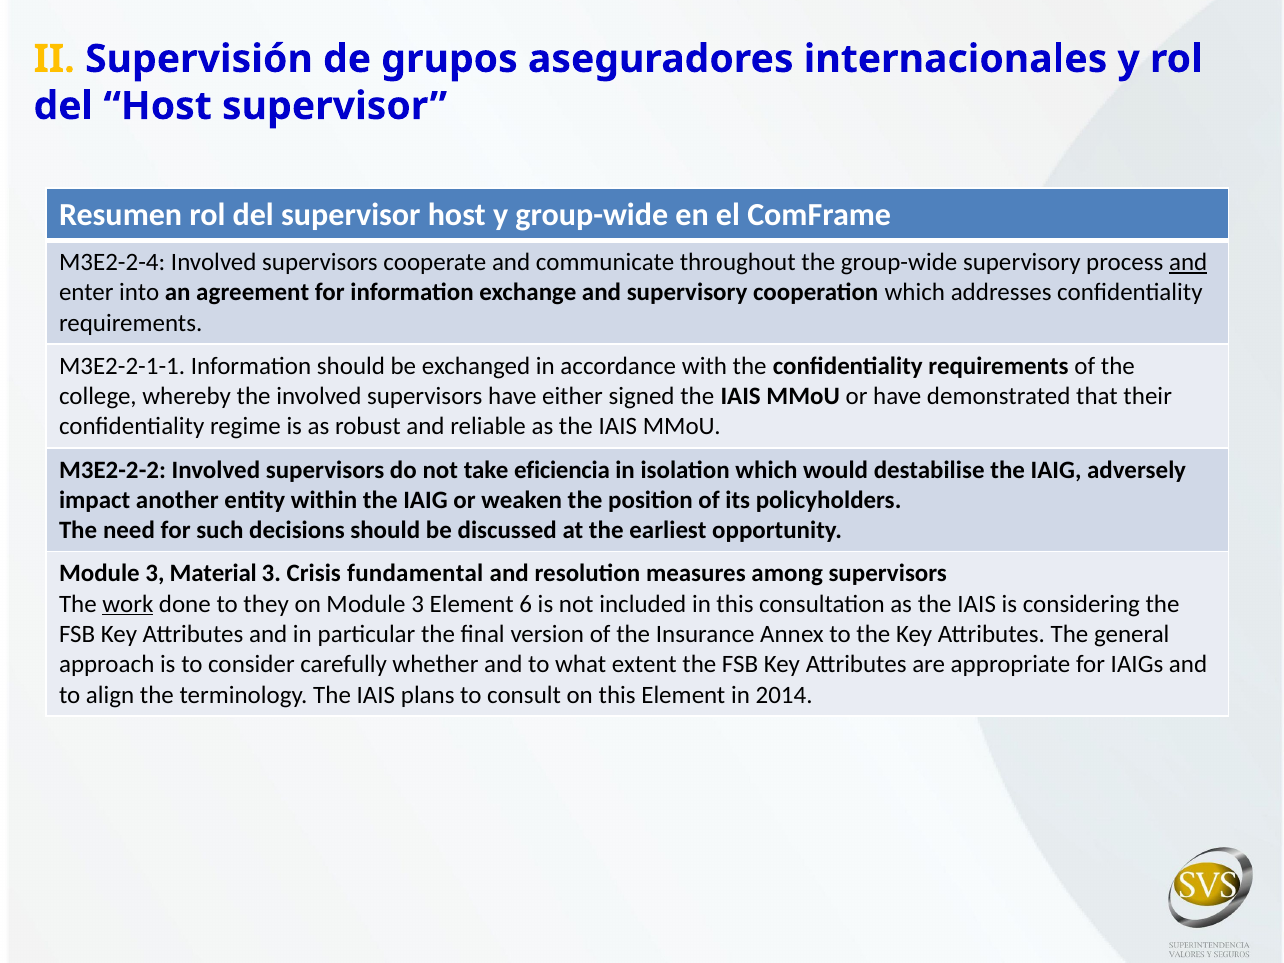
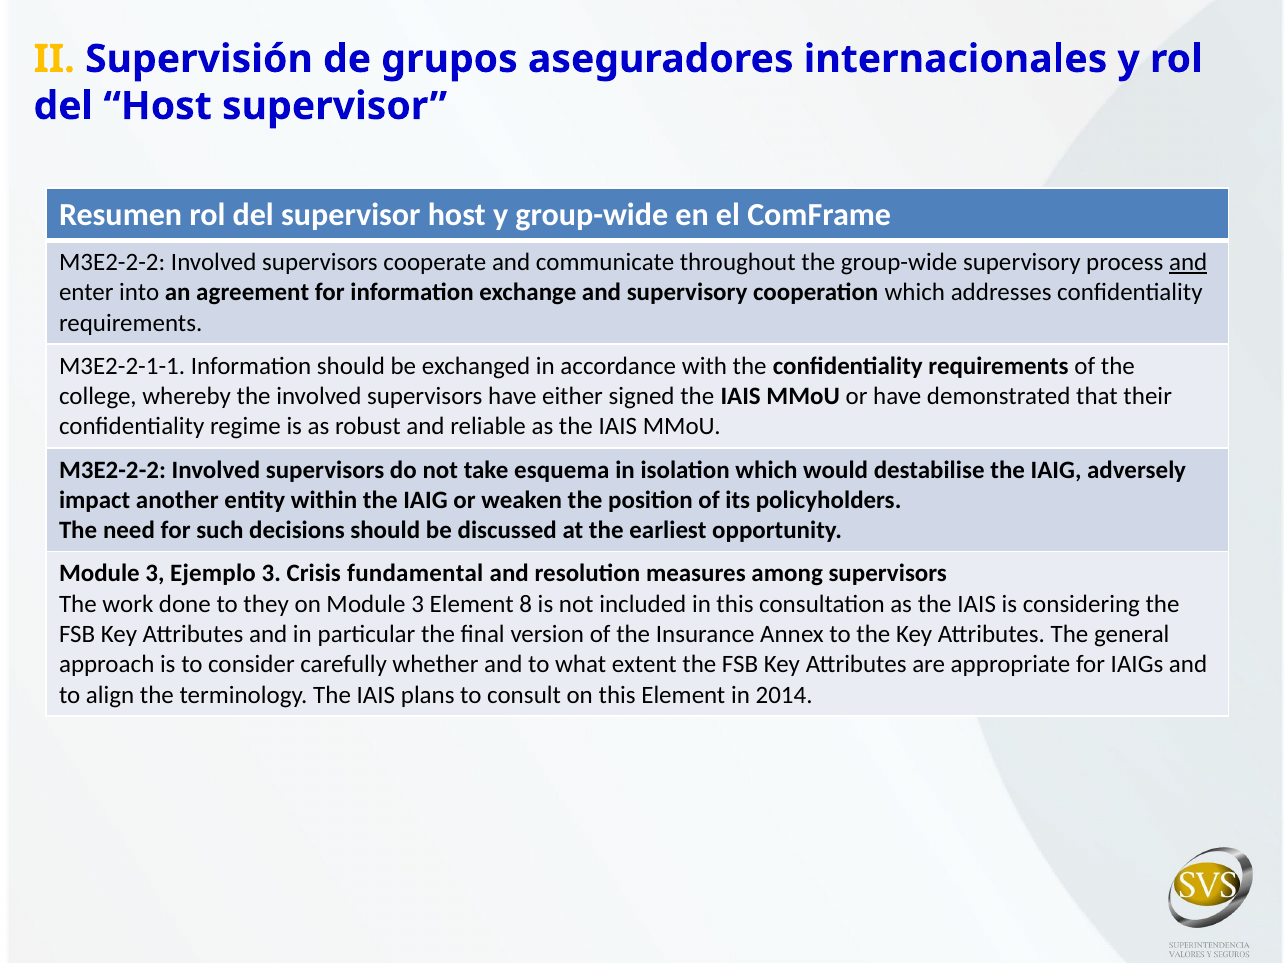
M3E2-2-4: M3E2-2-4 -> M3E2-2-2 (112, 262)
eficiencia: eficiencia -> esquema (562, 470)
Material: Material -> Ejemplo (213, 574)
work underline: present -> none (128, 604)
6: 6 -> 8 (526, 604)
